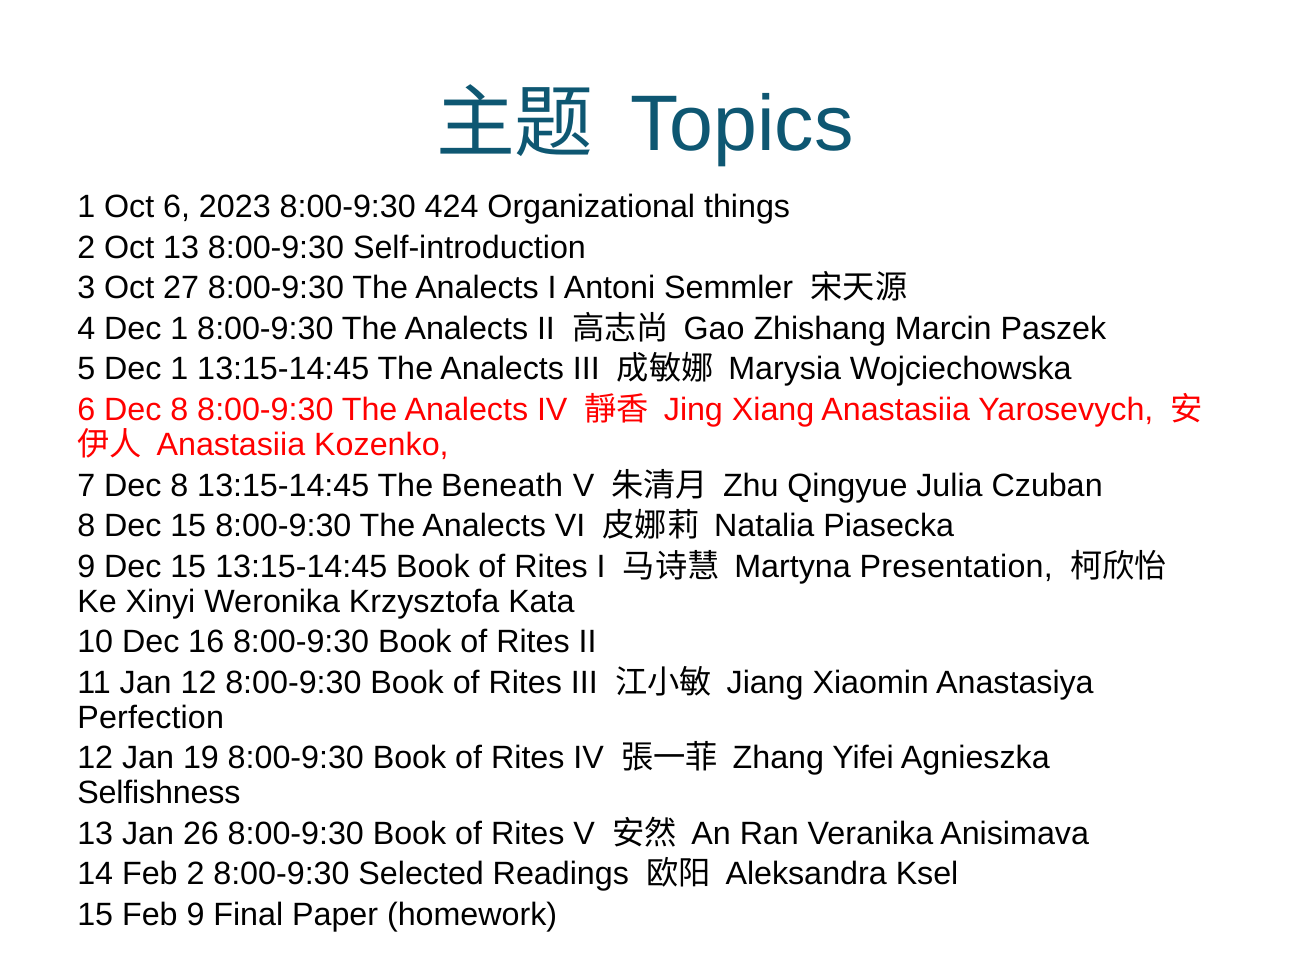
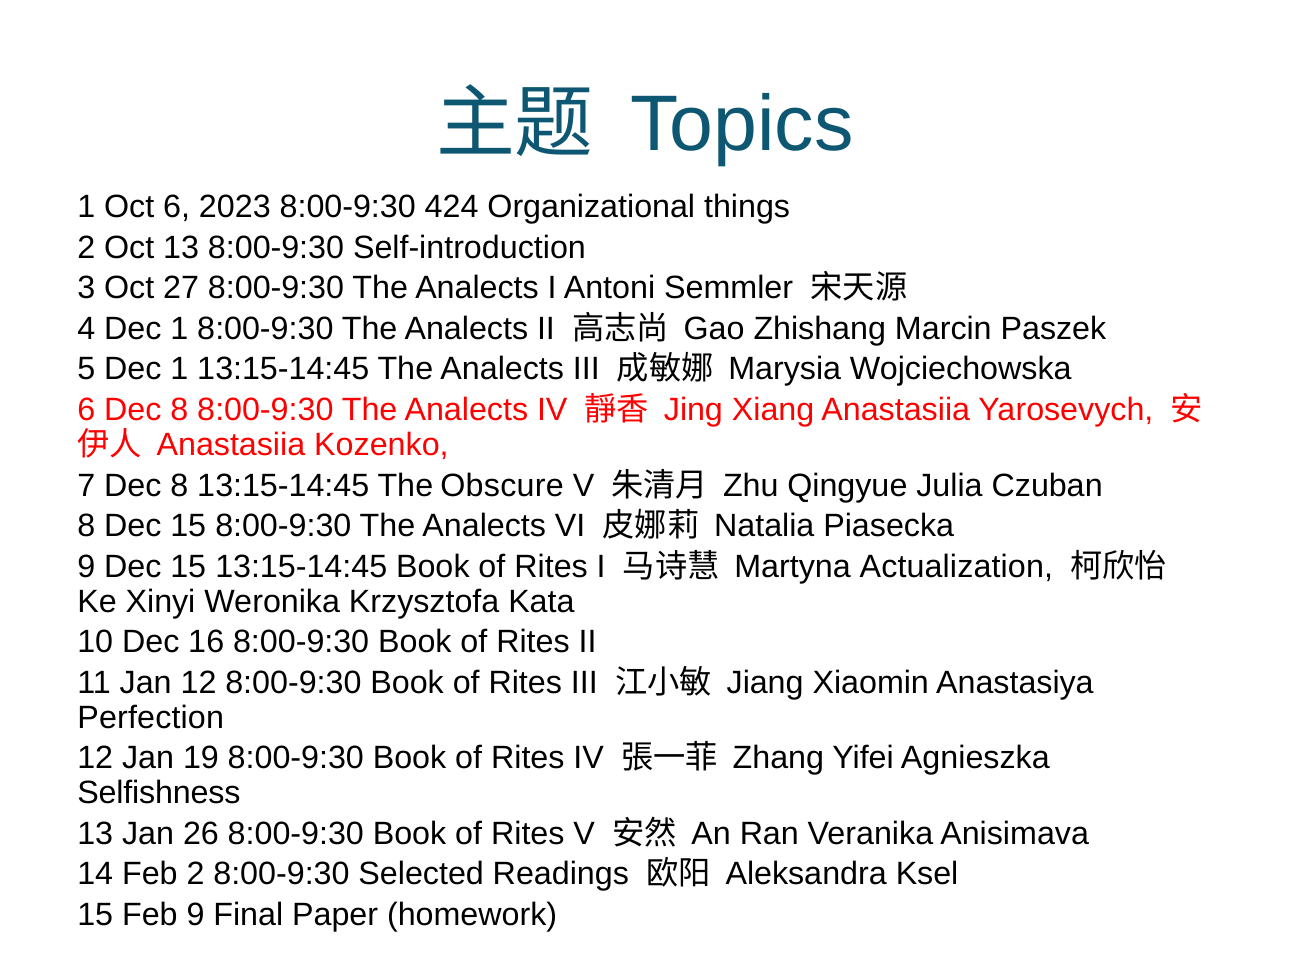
Beneath: Beneath -> Obscure (502, 486)
Presentation: Presentation -> Actualization (956, 567)
